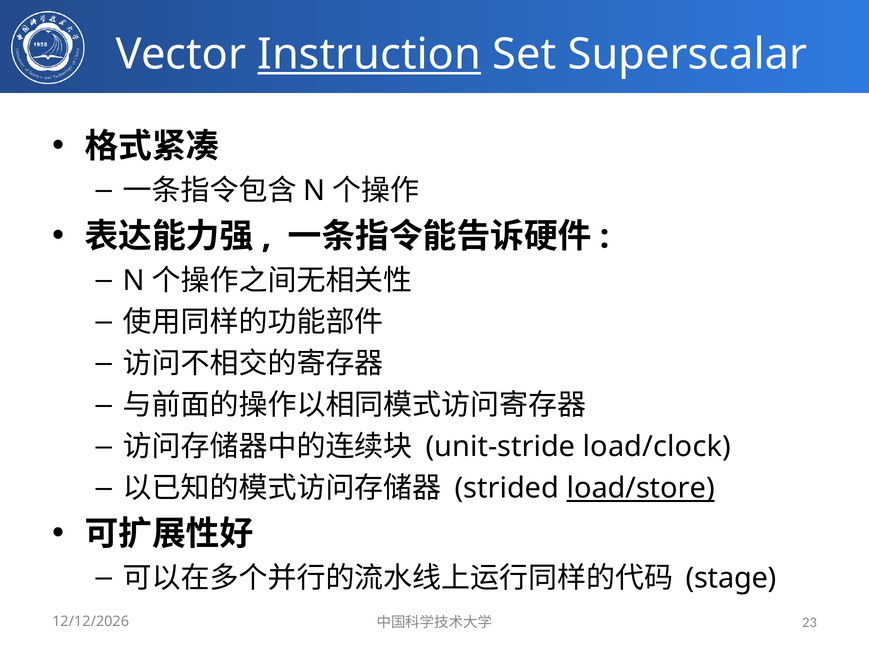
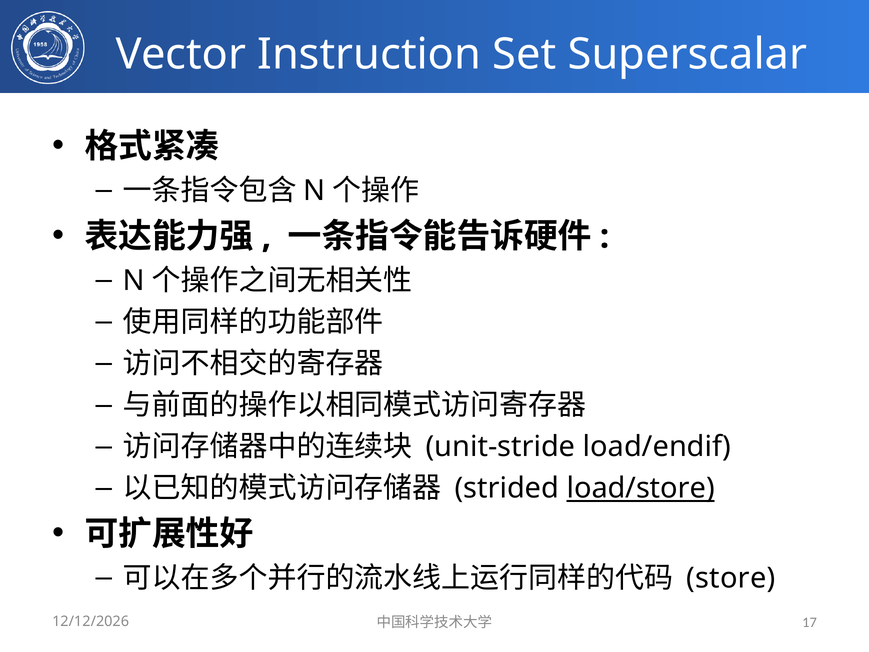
Instruction underline: present -> none (369, 54)
load/clock: load/clock -> load/endif (657, 447)
stage: stage -> store (731, 578)
23: 23 -> 17 (810, 622)
